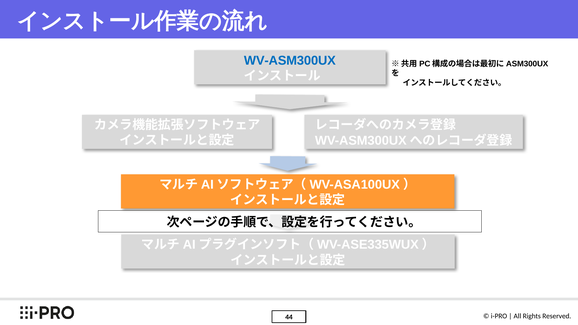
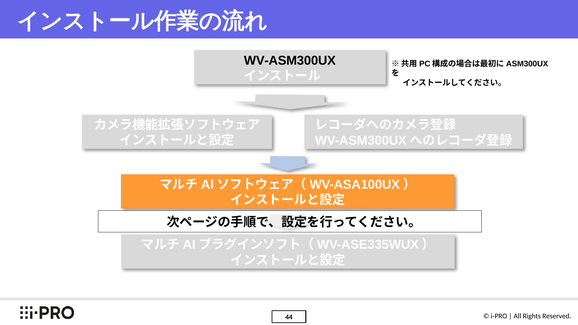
WV-ASM300UX colour: blue -> black (290, 60)
